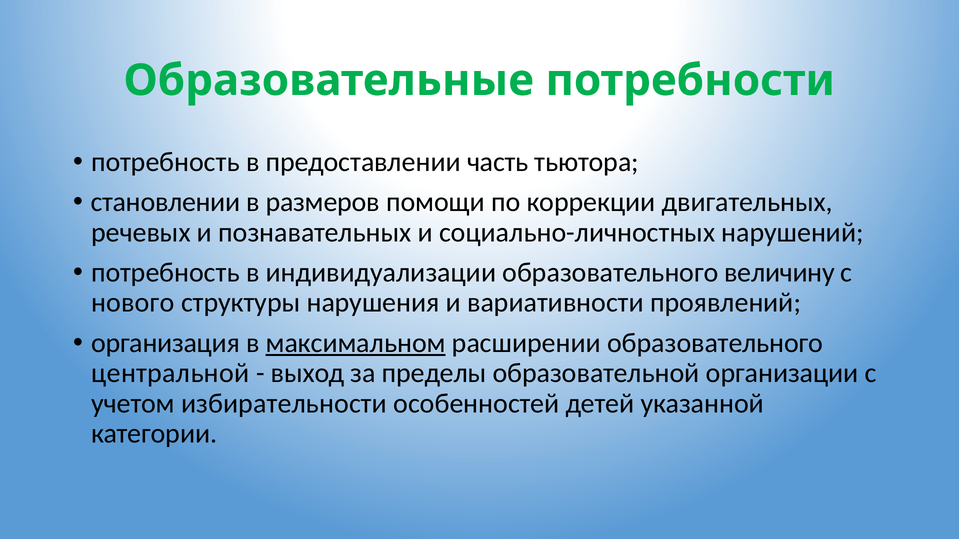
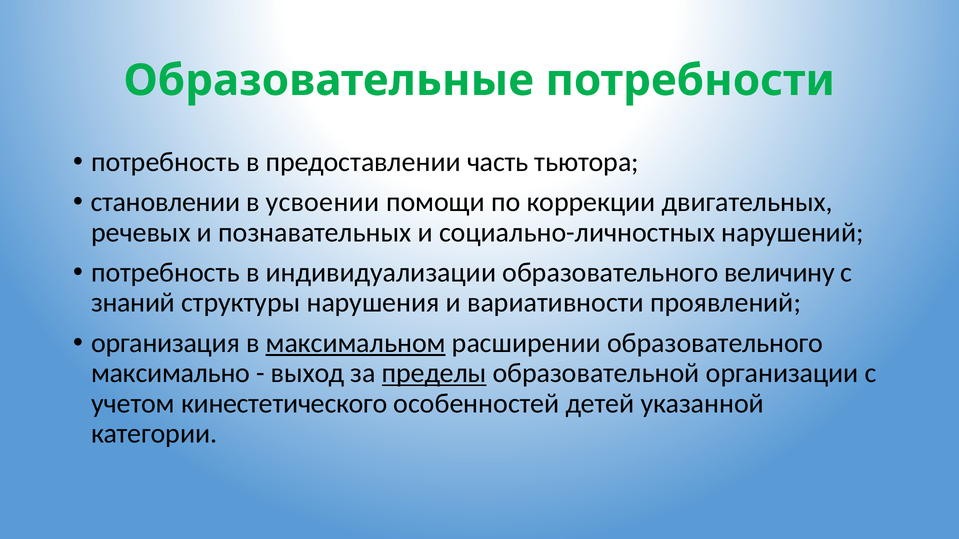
размеров: размеров -> усвоении (323, 202)
нового: нового -> знаний (133, 303)
центральной: центральной -> максимально (171, 373)
пределы underline: none -> present (434, 373)
избирательности: избирательности -> кинестетического (284, 404)
